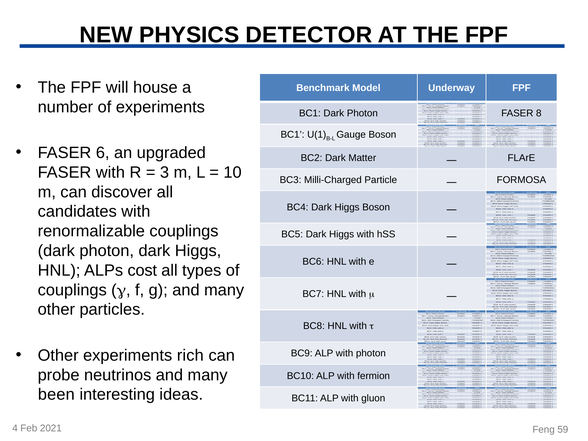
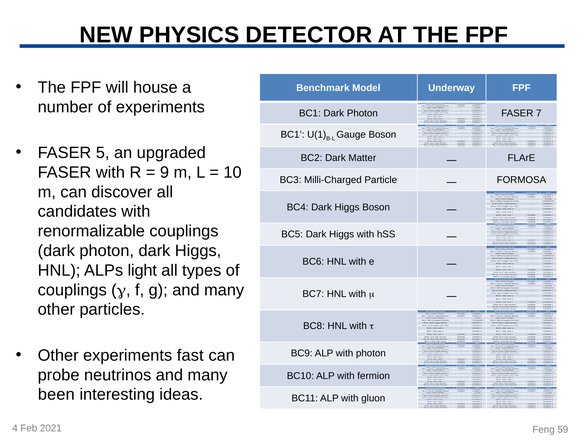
8: 8 -> 7 (539, 113)
6: 6 -> 5 (103, 153)
3: 3 -> 9 (165, 172)
cost: cost -> light (142, 270)
rich: rich -> fast (190, 355)
